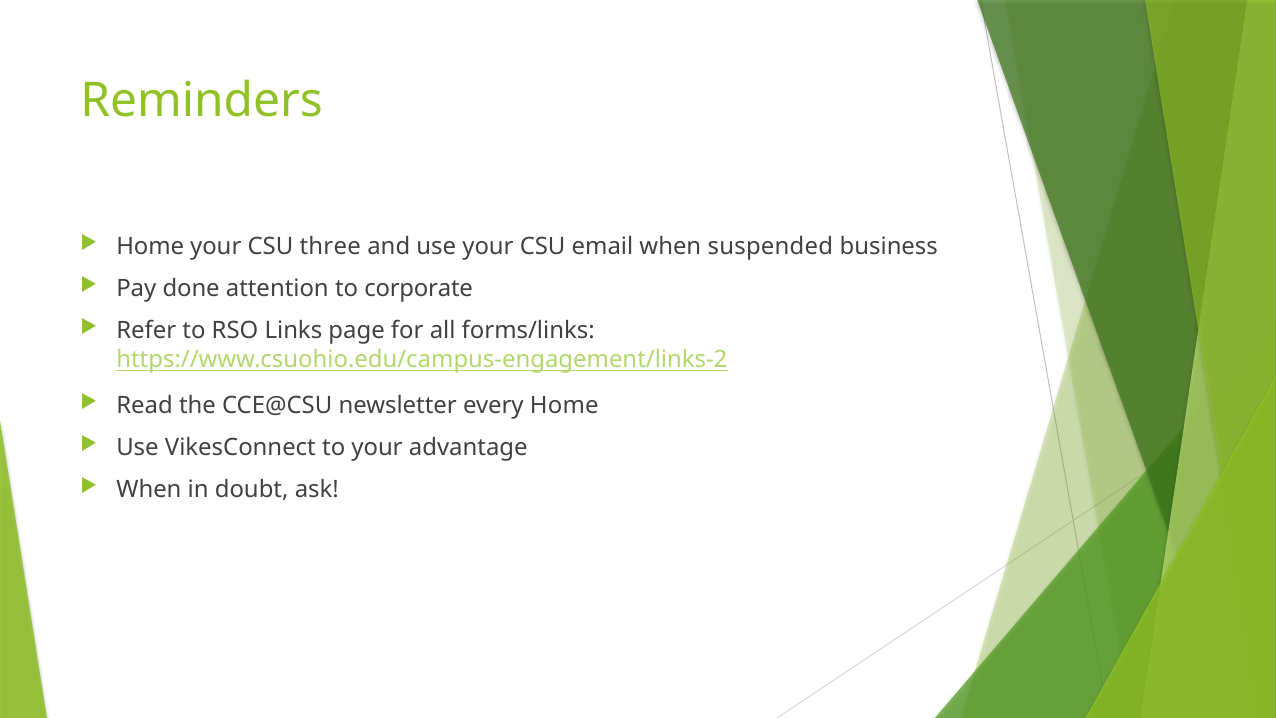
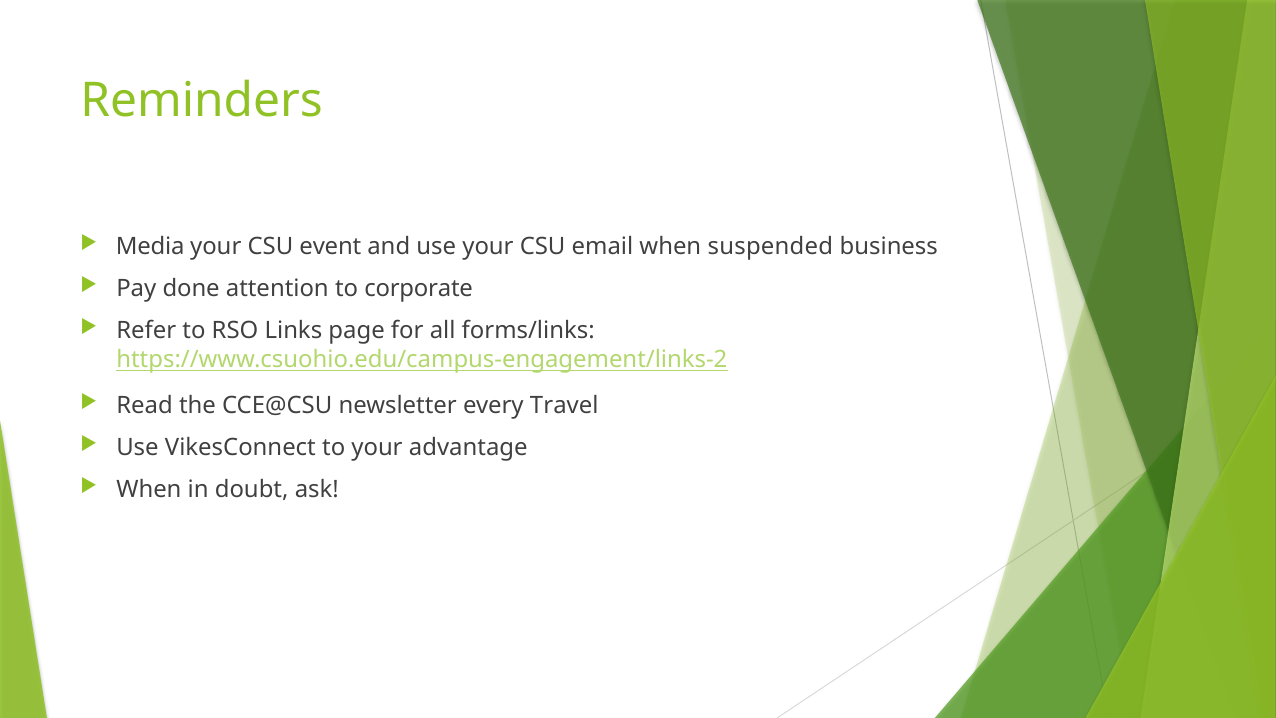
Home: Home -> Media (150, 247)
three: three -> event (330, 247)
every Home: Home -> Travel (564, 406)
